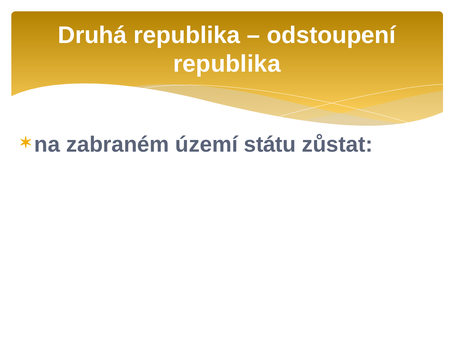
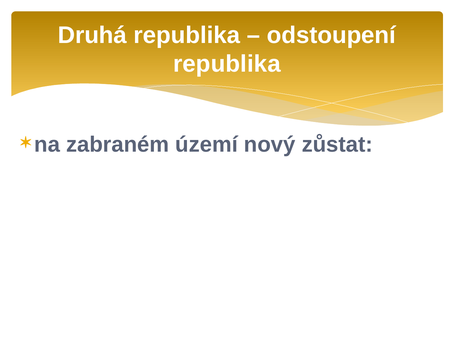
státu: státu -> nový (270, 144)
